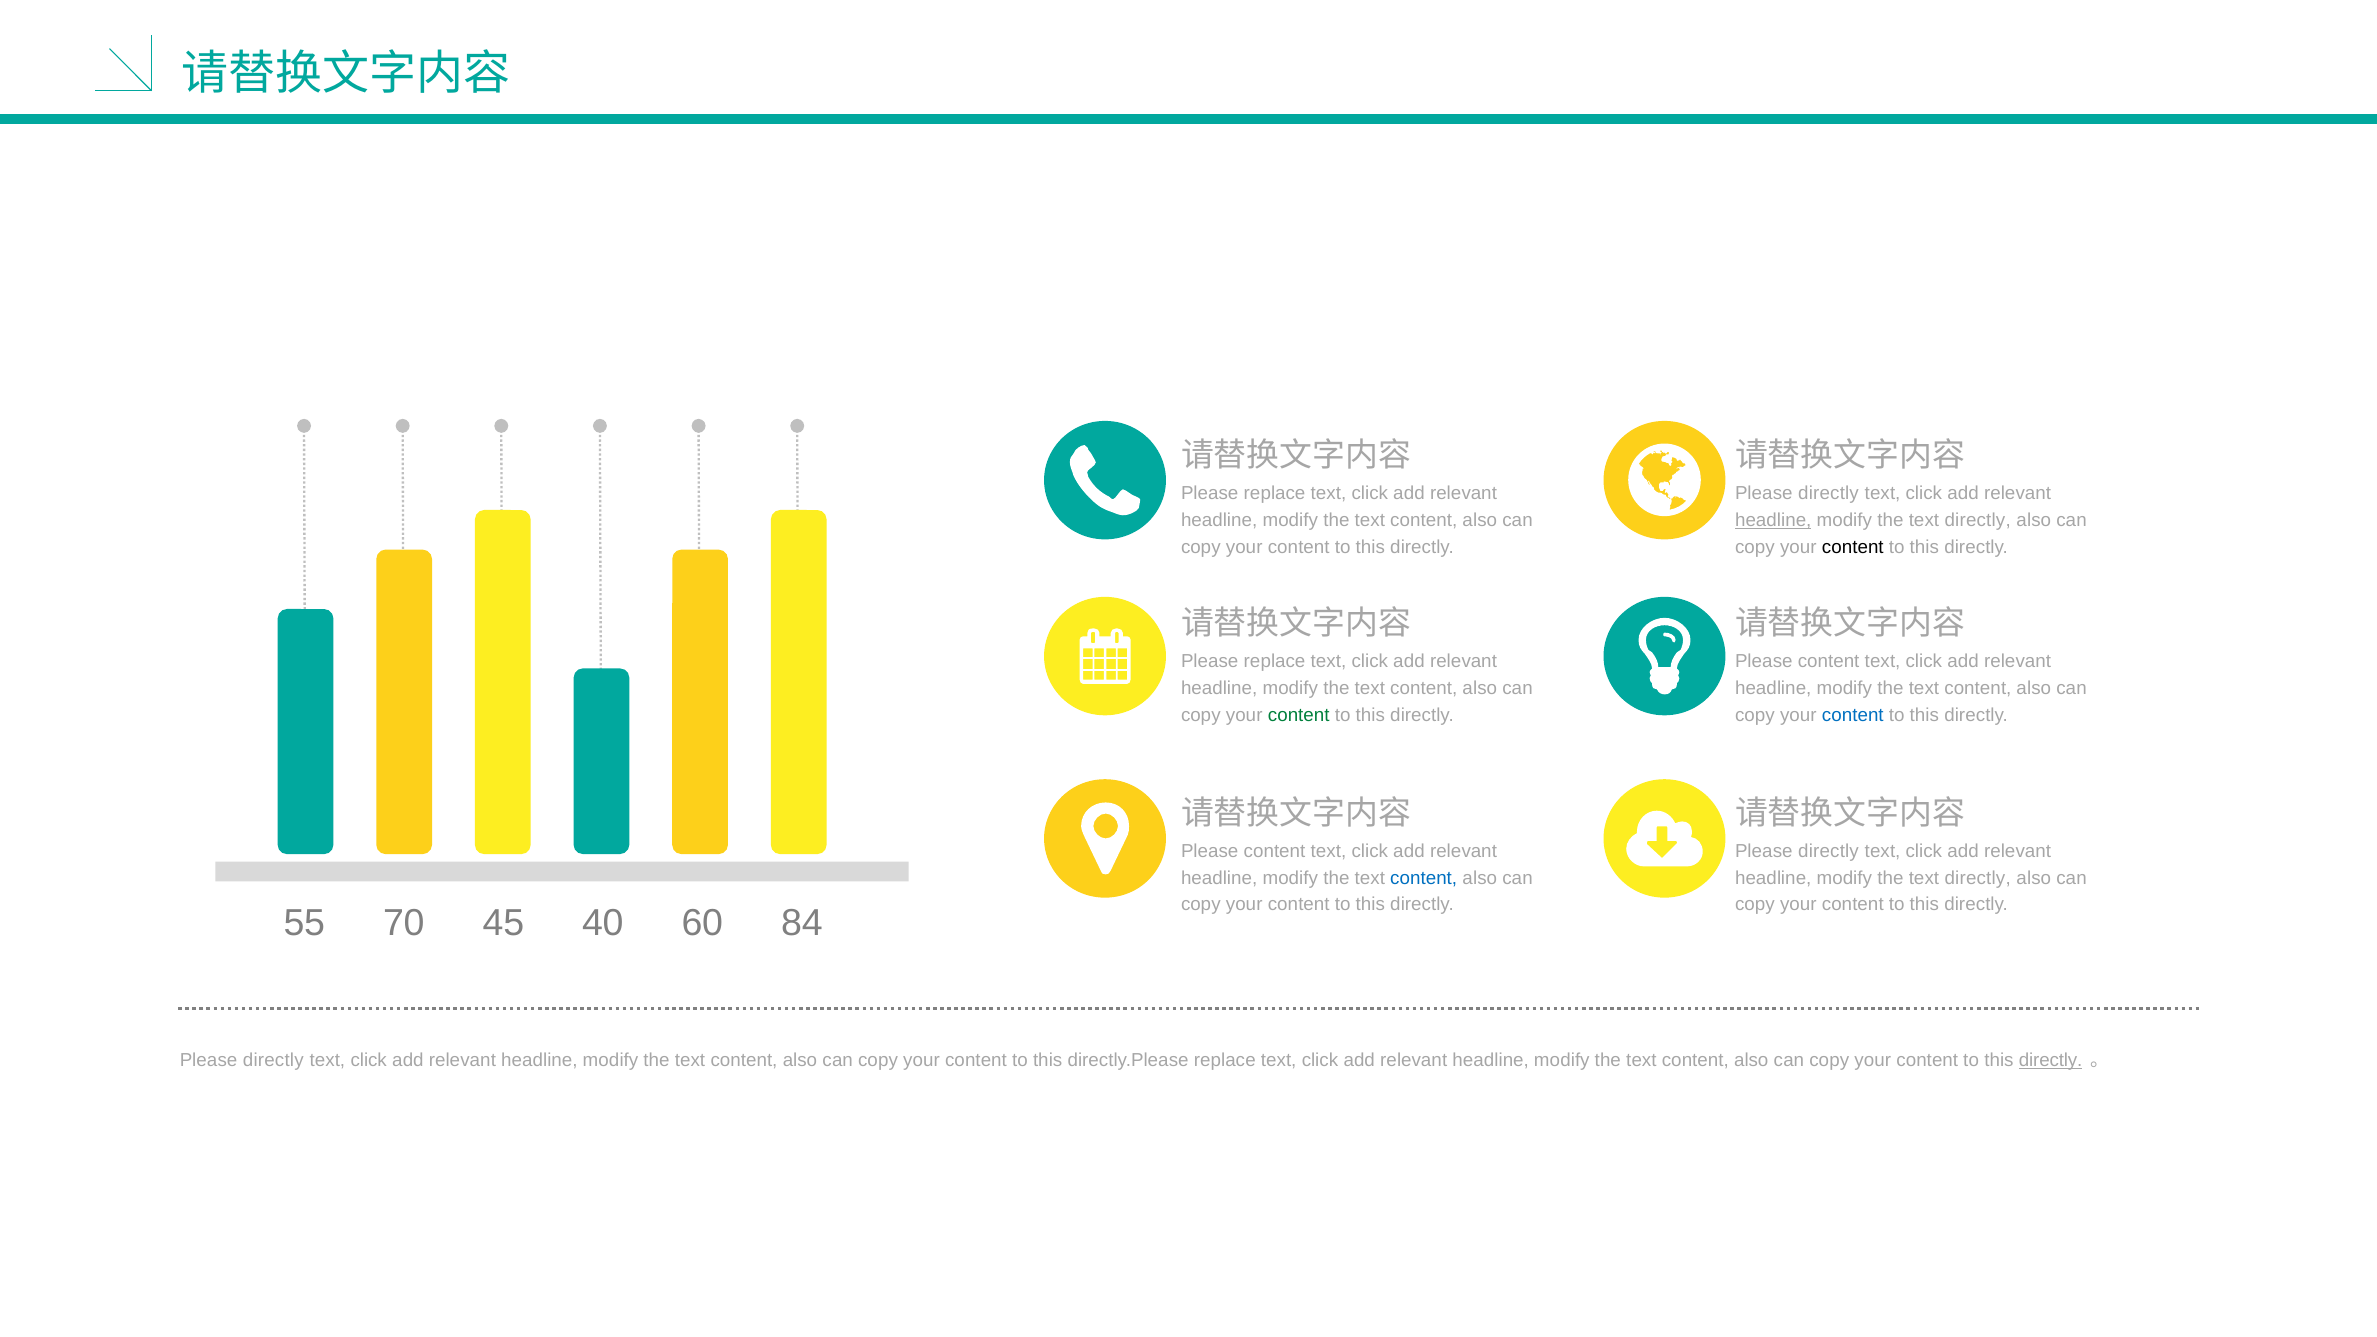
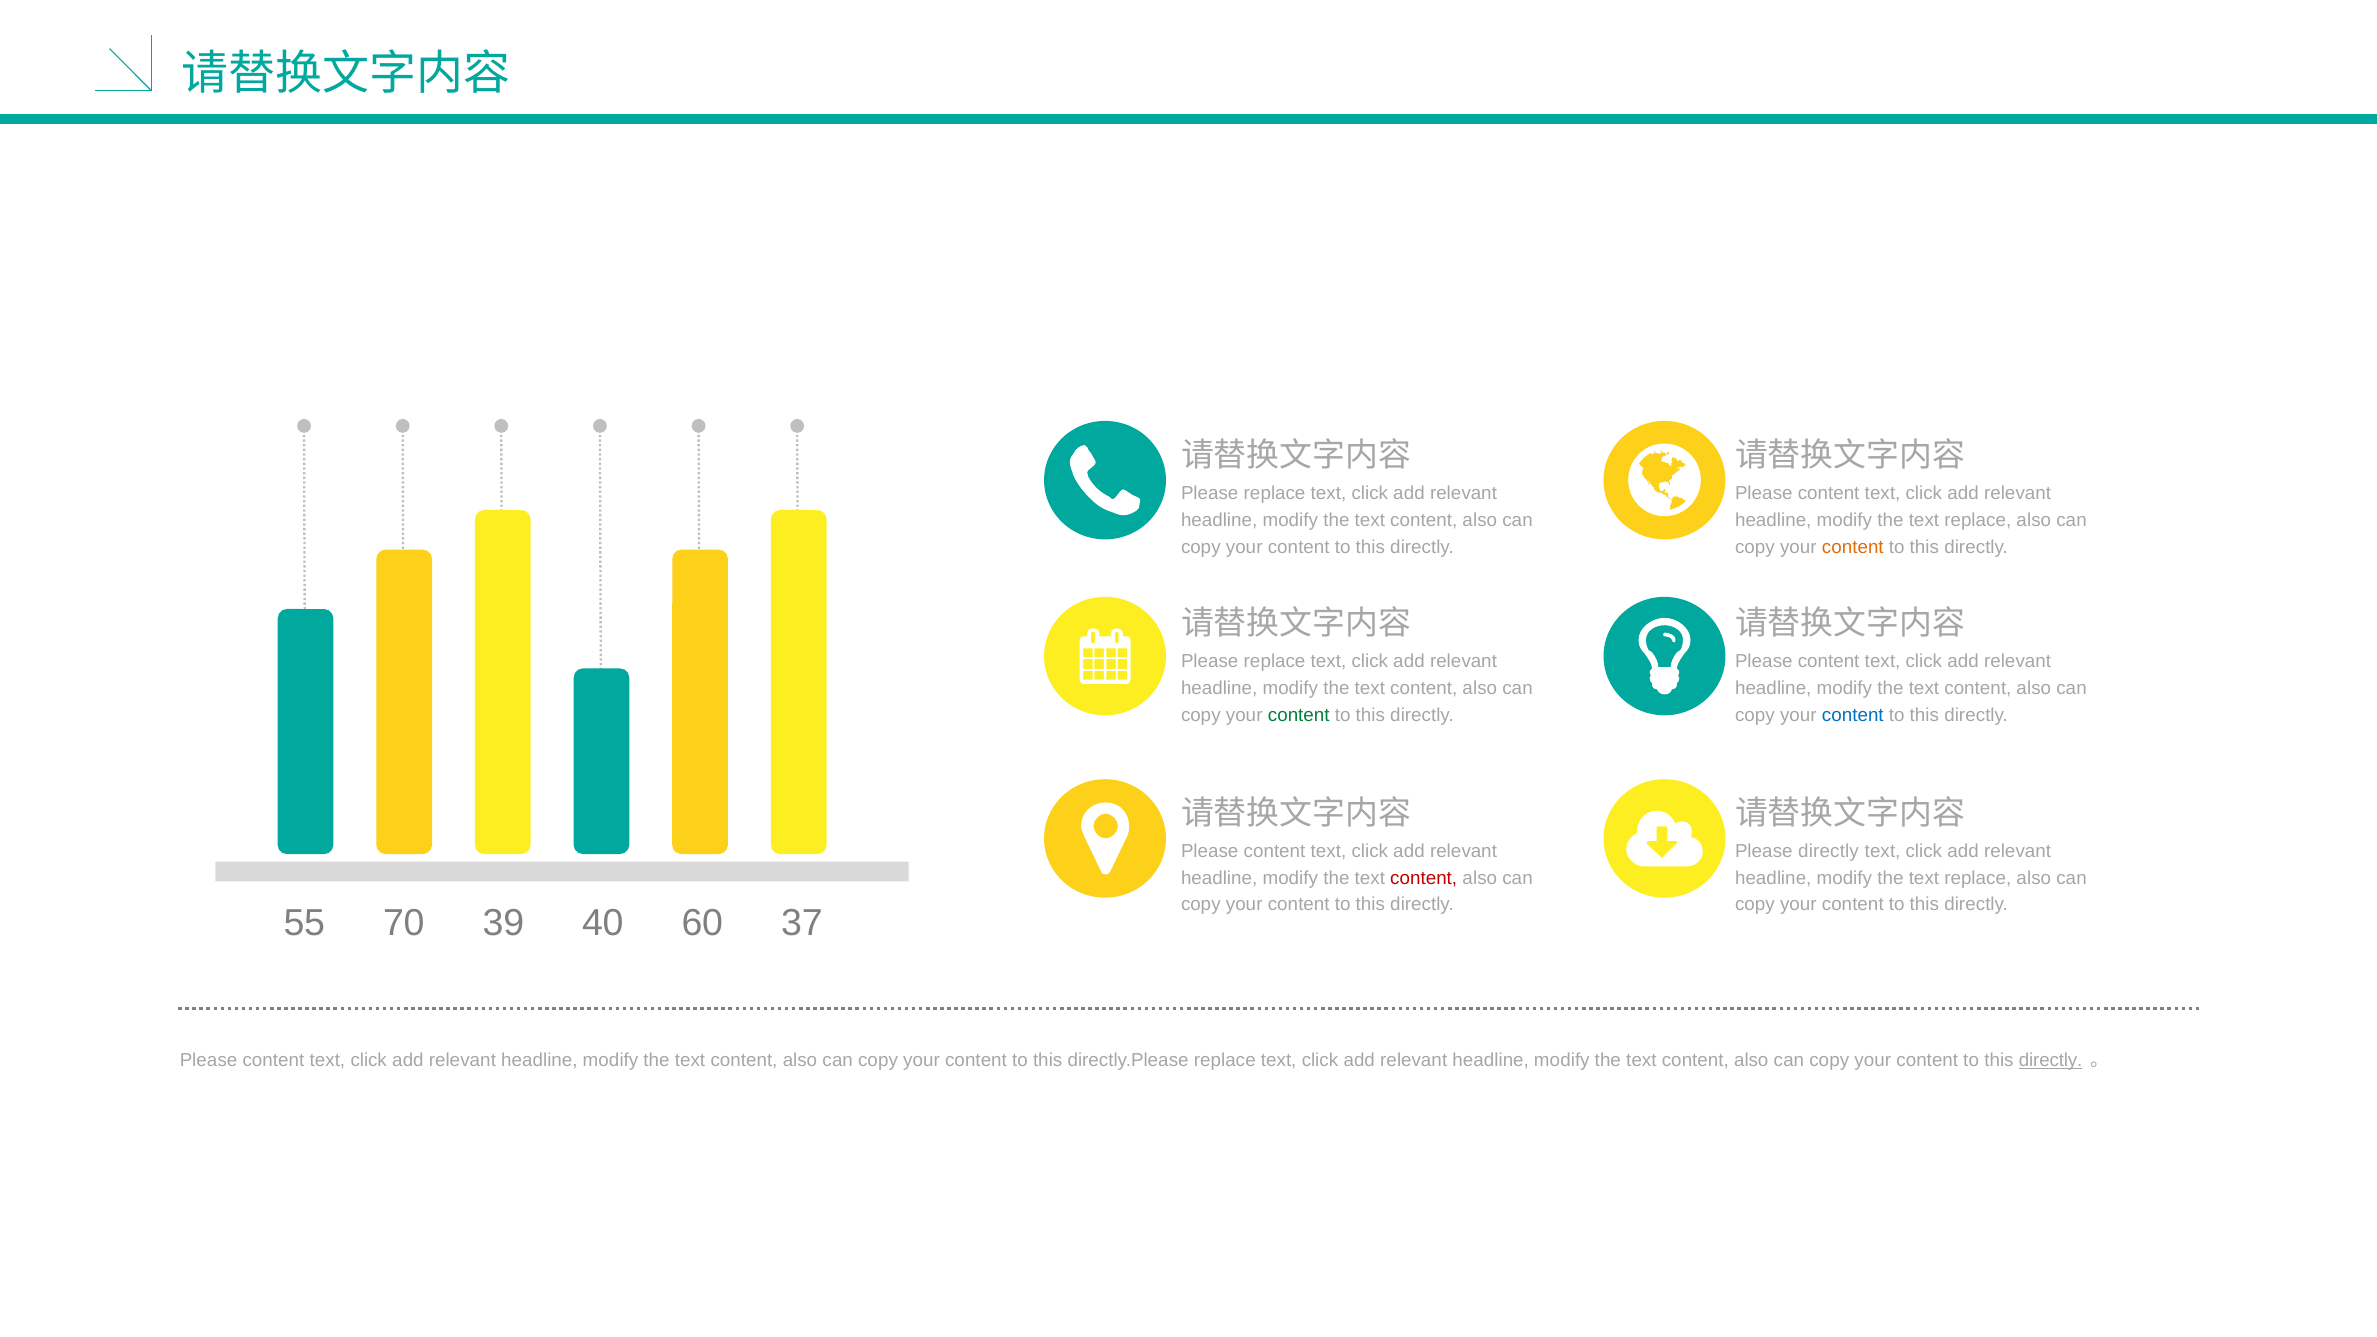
directly: directly -> content (1829, 493)
headline underline: present -> none (1773, 520)
directly: directly -> replace (1978, 520)
content colour: black -> orange (1853, 547)
content colour: blue -> red (1424, 878)
directly: directly -> replace (1978, 878)
45: 45 -> 39 (503, 923)
84: 84 -> 37 (802, 923)
directly: directly -> content (273, 1060)
